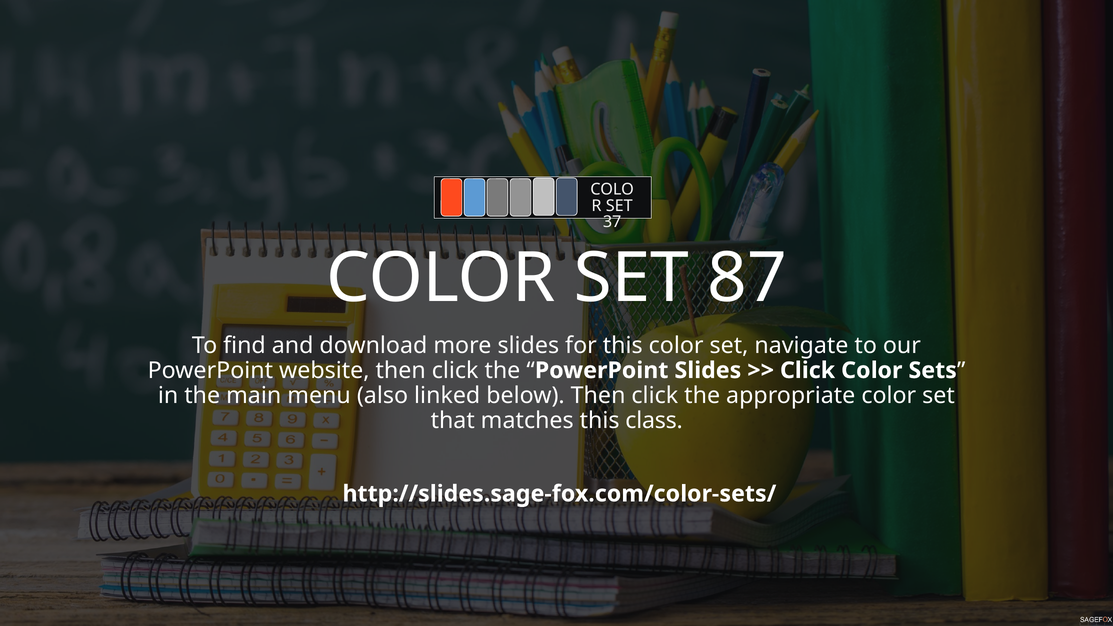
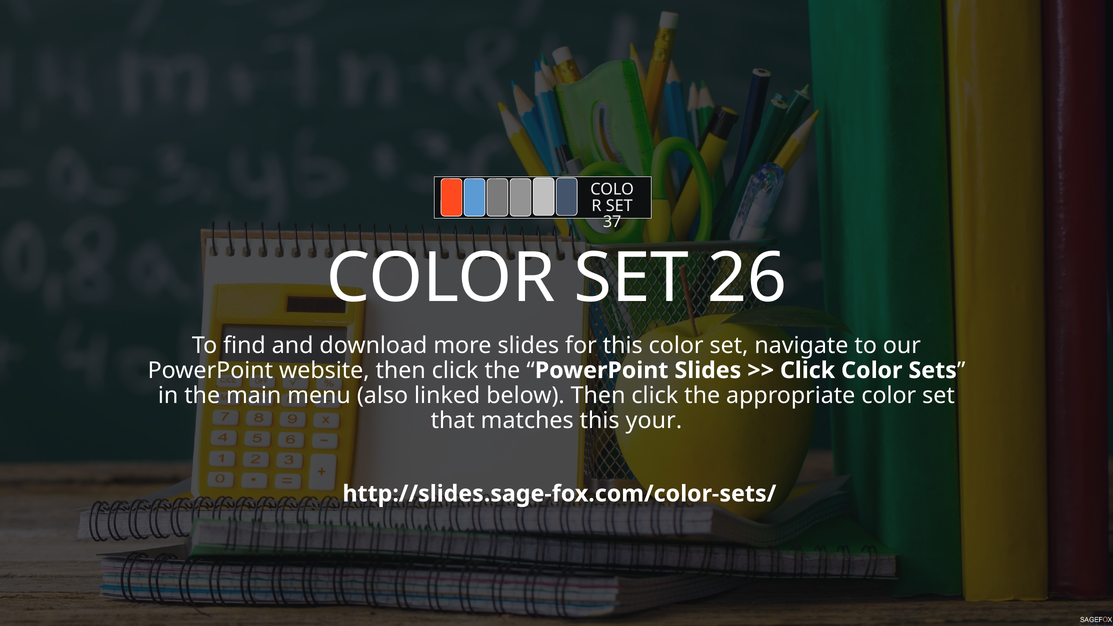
87: 87 -> 26 (747, 278)
class: class -> your (654, 421)
